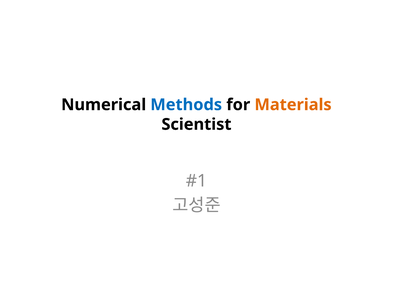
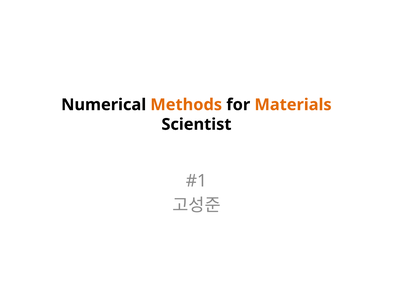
Methods colour: blue -> orange (186, 105)
